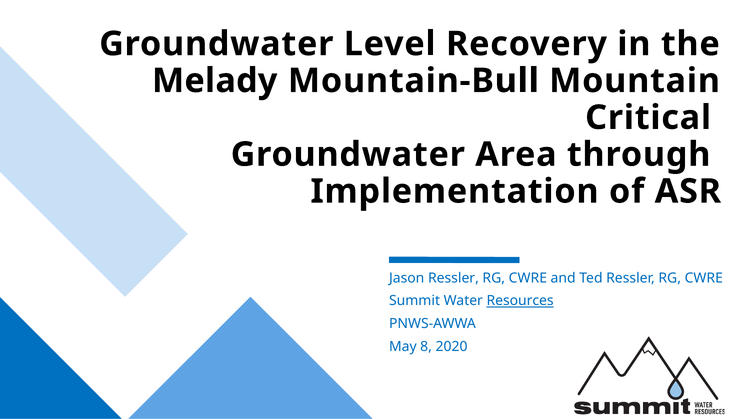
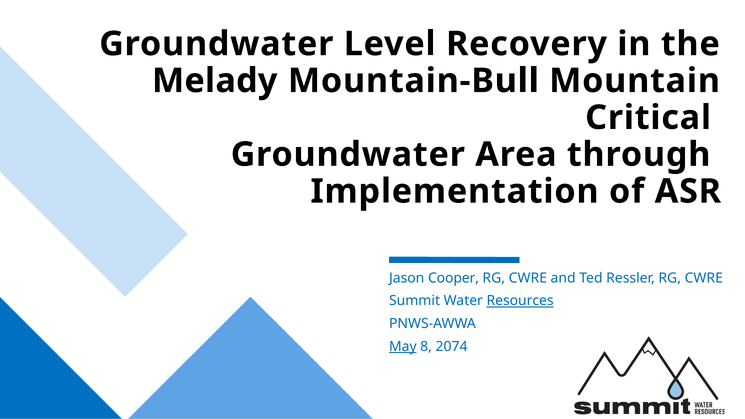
Jason Ressler: Ressler -> Cooper (454, 278)
May underline: none -> present (403, 347)
2020: 2020 -> 2074 (452, 347)
